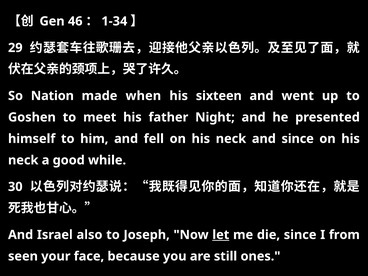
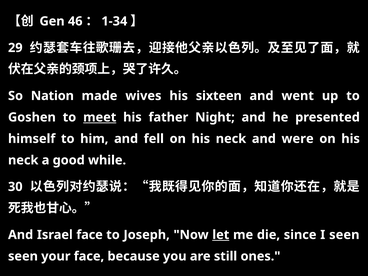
when: when -> wives (143, 96)
meet underline: none -> present (100, 117)
and since: since -> were (298, 139)
Israel also: also -> face (90, 235)
I from: from -> seen (344, 235)
